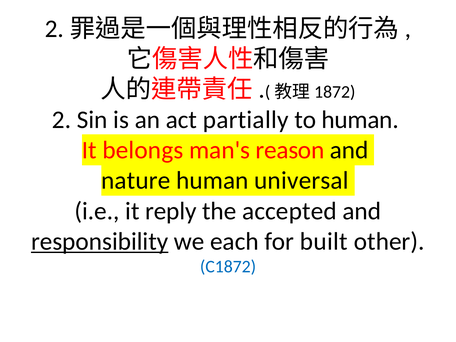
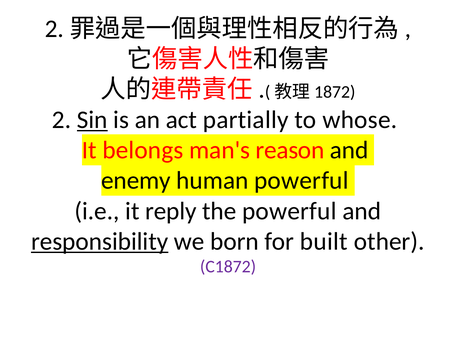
Sin underline: none -> present (92, 120)
to human: human -> whose (360, 120)
nature: nature -> enemy (136, 181)
human universal: universal -> powerful (301, 181)
the accepted: accepted -> powerful (289, 211)
each: each -> born (234, 241)
C1872 colour: blue -> purple (228, 267)
